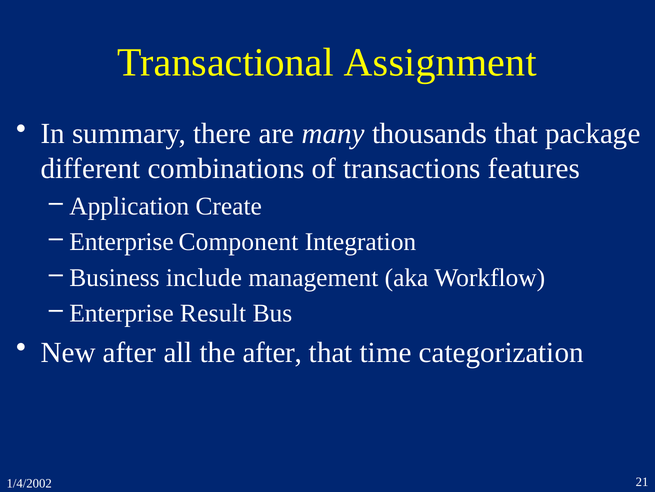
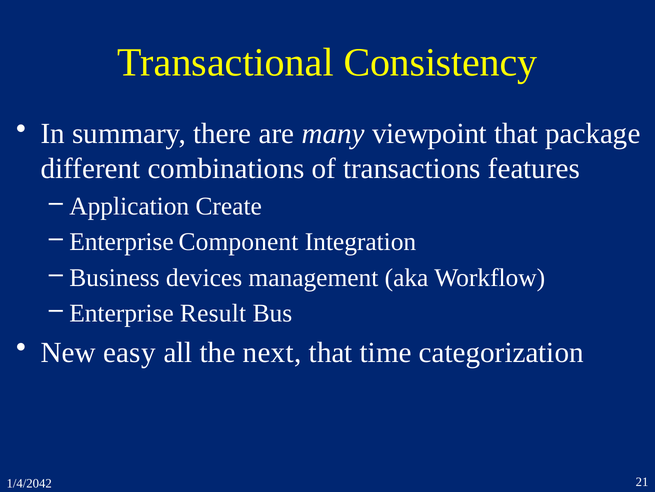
Assignment: Assignment -> Consistency (440, 63)
thousands: thousands -> viewpoint (430, 133)
include: include -> devices (204, 277)
New after: after -> easy (129, 352)
the after: after -> next (272, 352)
1/4/2002: 1/4/2002 -> 1/4/2042 (29, 483)
